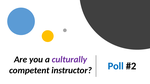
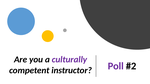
Poll colour: blue -> purple (116, 66)
